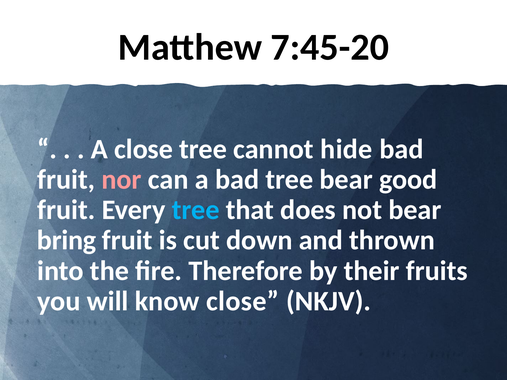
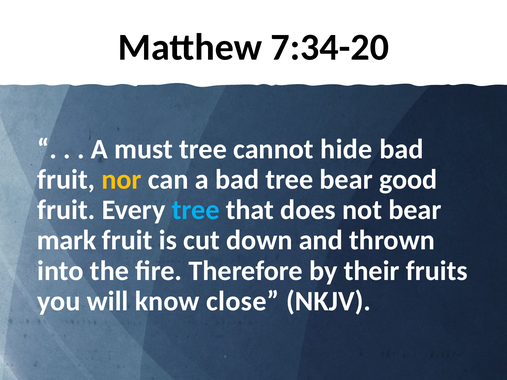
7:45-20: 7:45-20 -> 7:34-20 (330, 47)
A close: close -> must (144, 149)
nor colour: pink -> yellow (122, 180)
bring: bring -> mark (67, 240)
